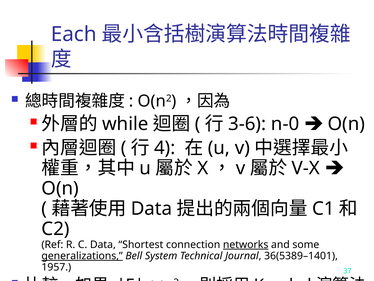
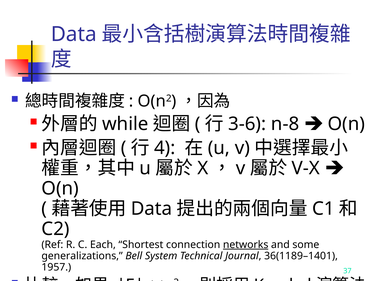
Each: Each -> Data (74, 34)
n-0: n-0 -> n-8 (285, 124)
C Data: Data -> Each (103, 244)
generalizations underline: present -> none (82, 255)
36(5389–1401: 36(5389–1401 -> 36(1189–1401 (301, 255)
